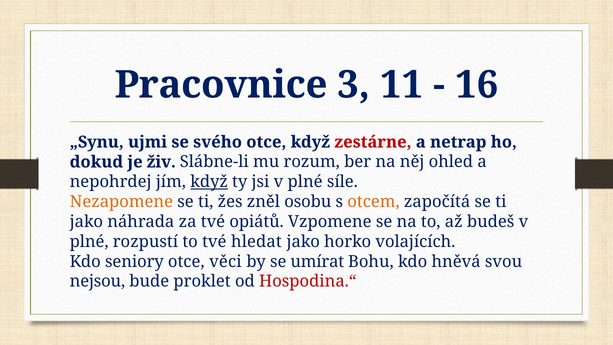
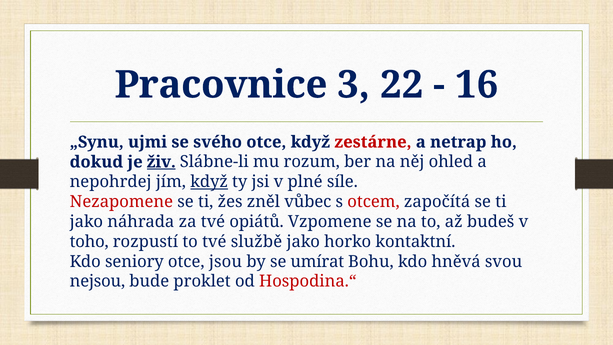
11: 11 -> 22 (402, 85)
živ underline: none -> present (161, 162)
Nezapomene colour: orange -> red (121, 202)
osobu: osobu -> vůbec (308, 202)
otcem colour: orange -> red (374, 202)
plné: plné -> toho (89, 242)
hledat: hledat -> službě (256, 242)
volajících: volajících -> kontaktní (415, 242)
věci: věci -> jsou (225, 261)
